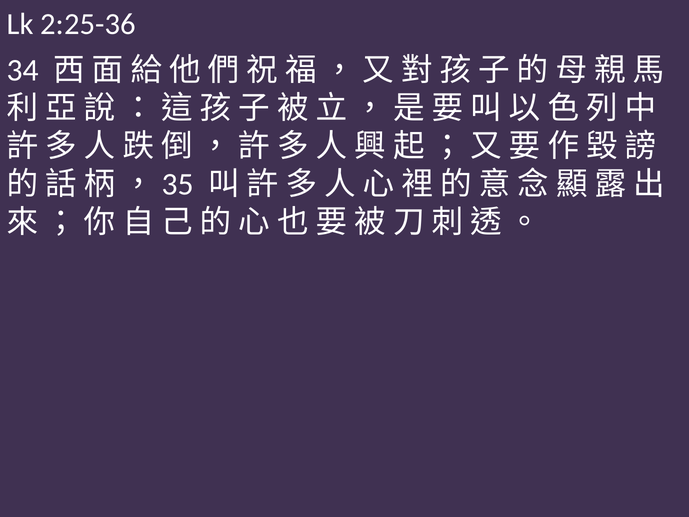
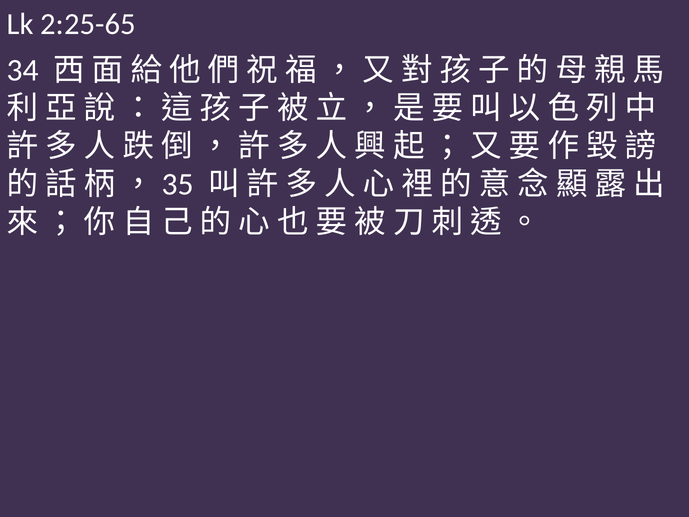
2:25-36: 2:25-36 -> 2:25-65 (88, 24)
